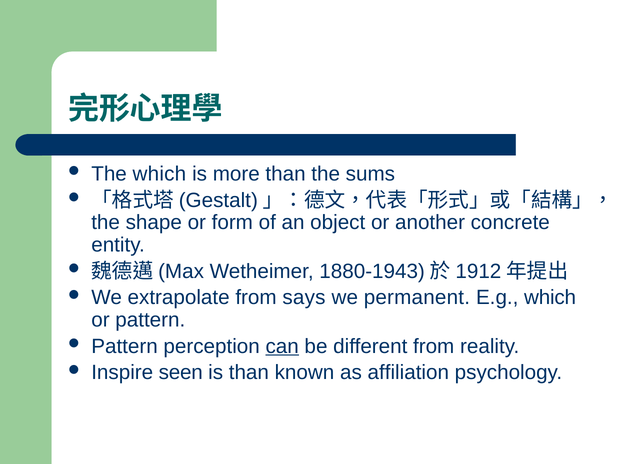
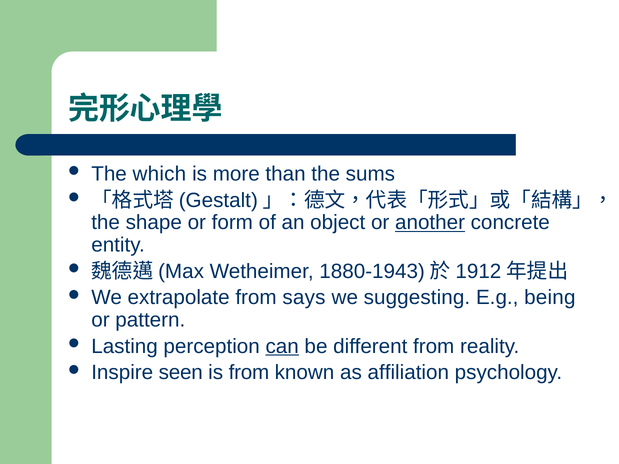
another underline: none -> present (430, 223)
permanent: permanent -> suggesting (417, 298)
E.g which: which -> being (550, 298)
Pattern: Pattern -> Lasting (125, 346)
is than: than -> from (249, 373)
